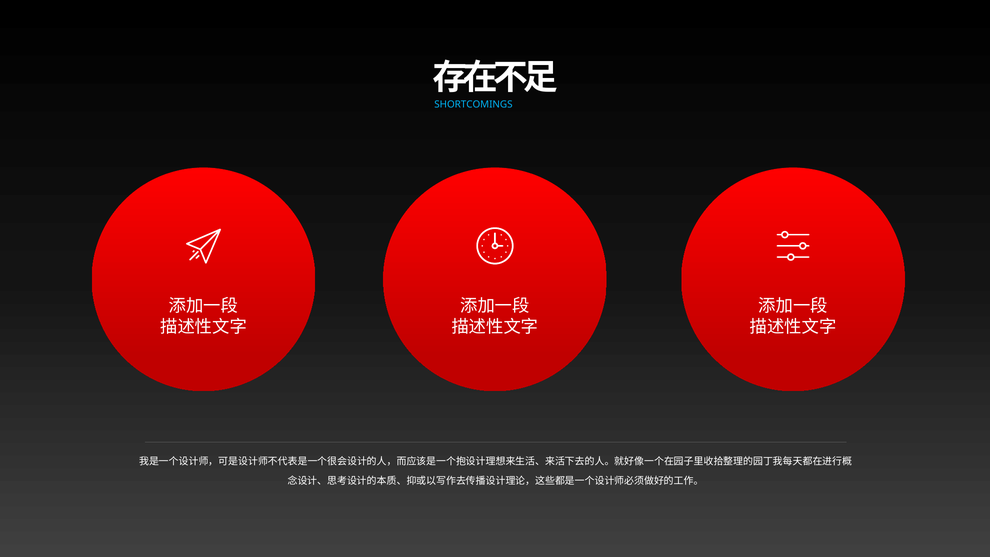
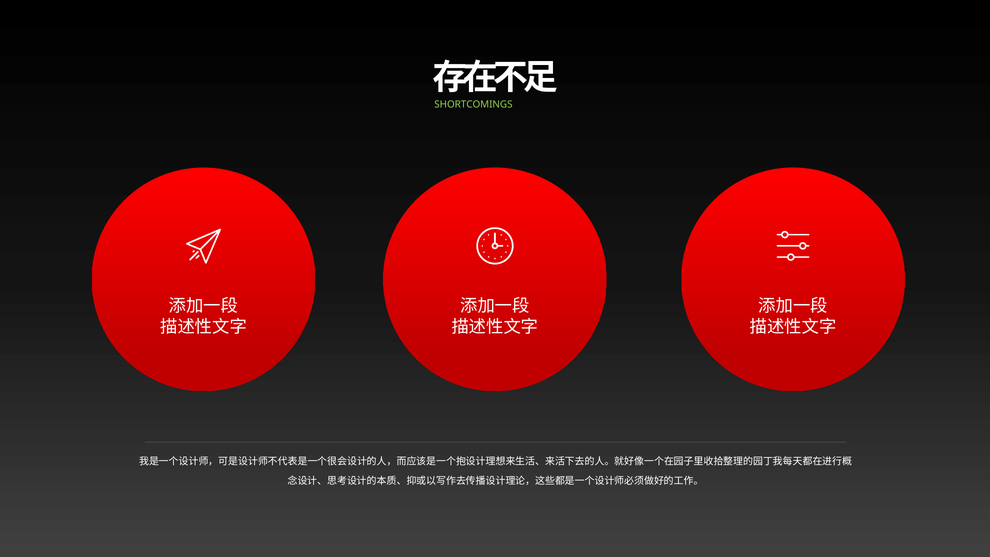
SHORTCOMINGS colour: light blue -> light green (473, 105)
